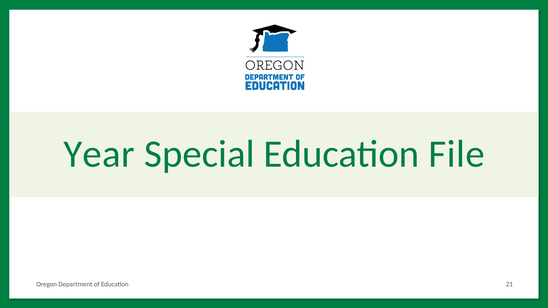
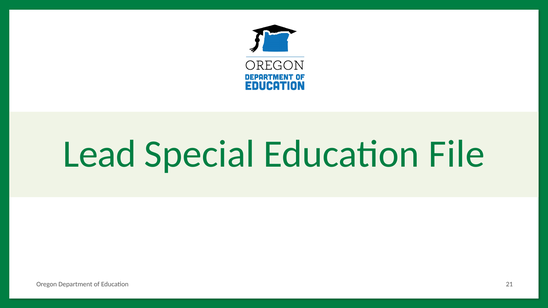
Year: Year -> Lead (99, 154)
